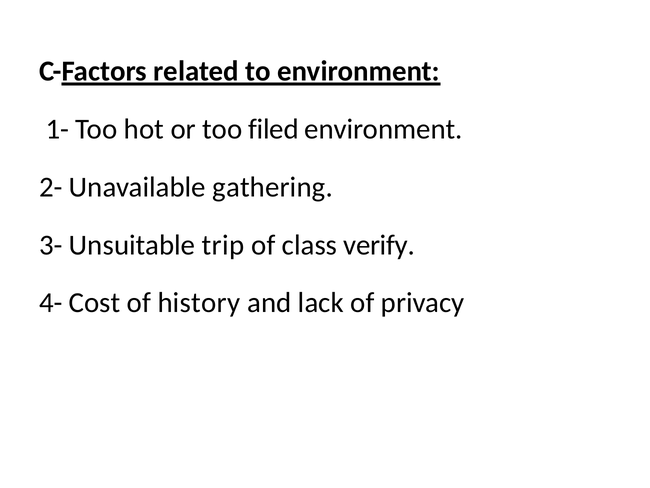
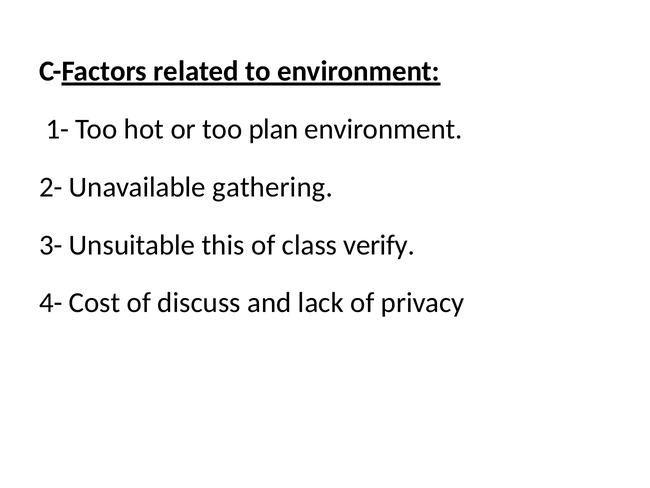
filed: filed -> plan (274, 129)
trip: trip -> this (223, 245)
history: history -> discuss (199, 302)
